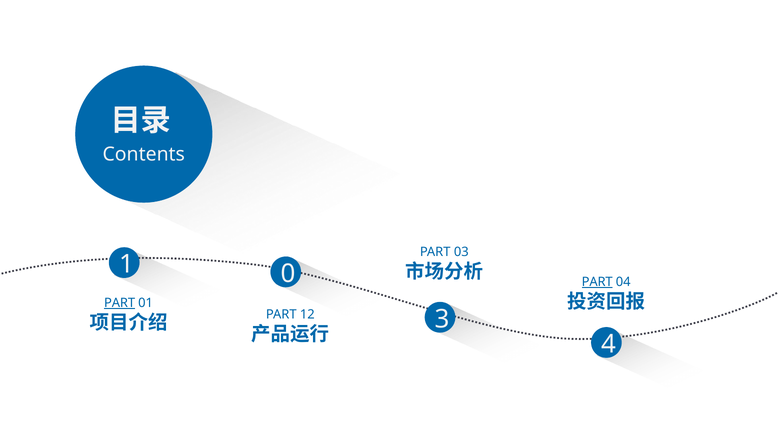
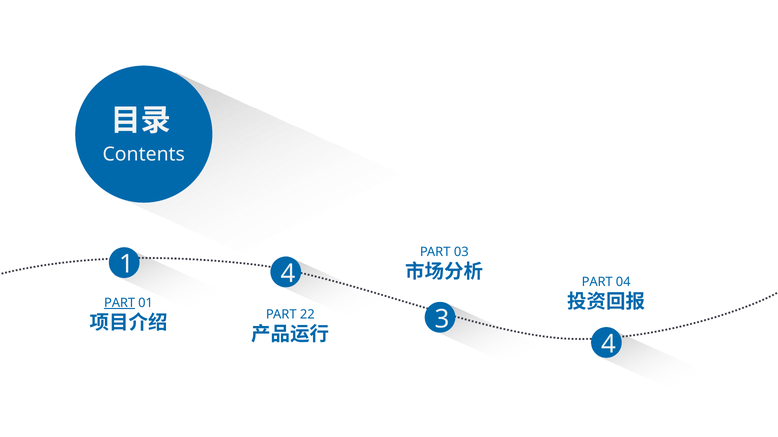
1 0: 0 -> 4 (288, 274)
PART underline: present -> none (597, 282)
12: 12 -> 22 (307, 315)
